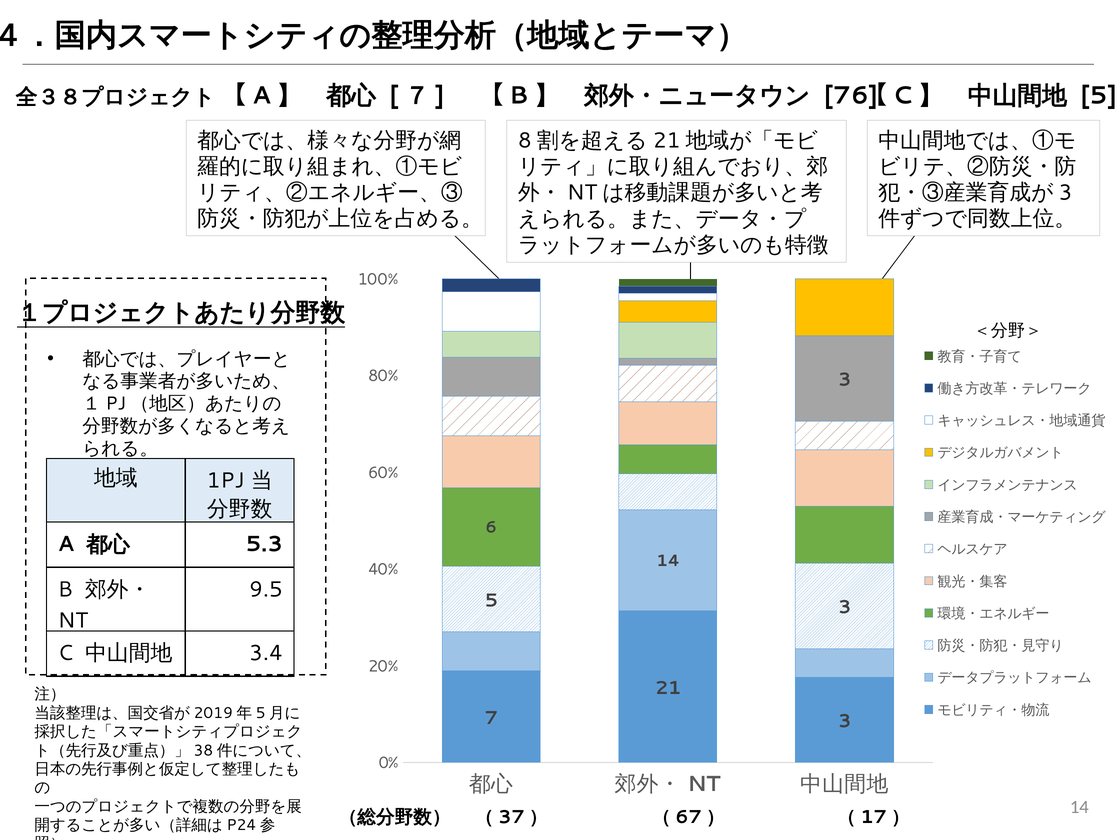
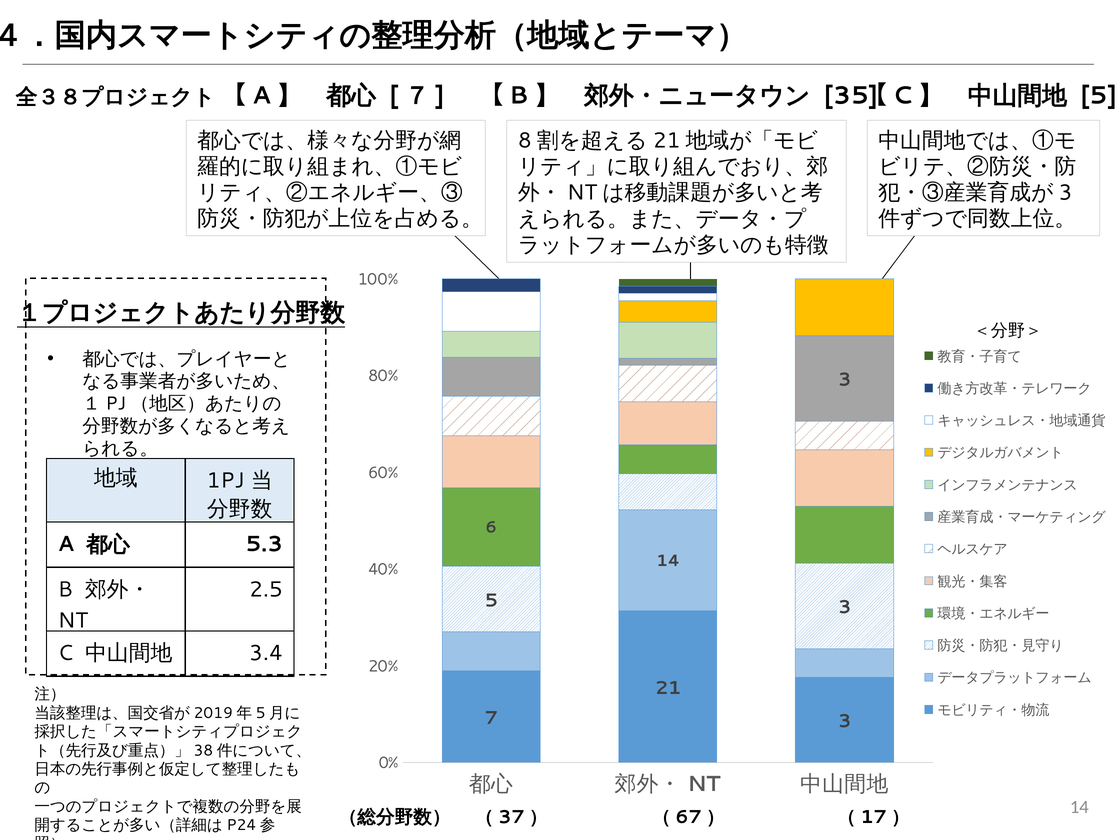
76: 76 -> 35 (851, 96)
9.5: 9.5 -> 2.5 (266, 590)
